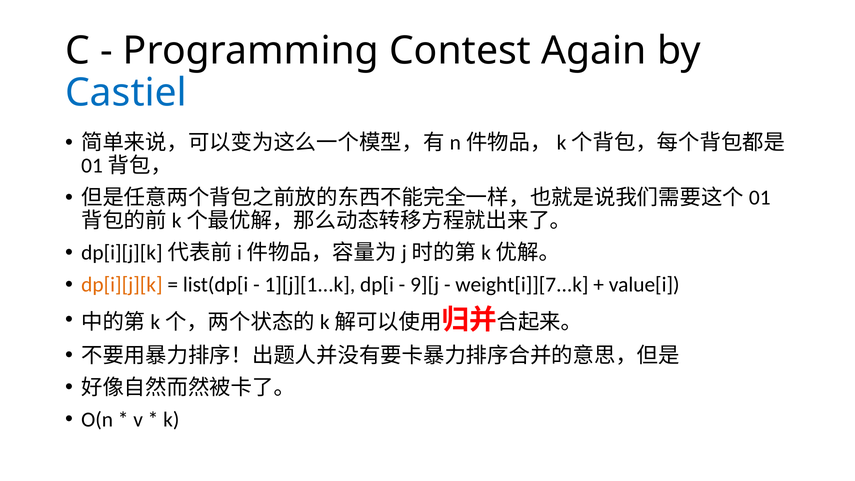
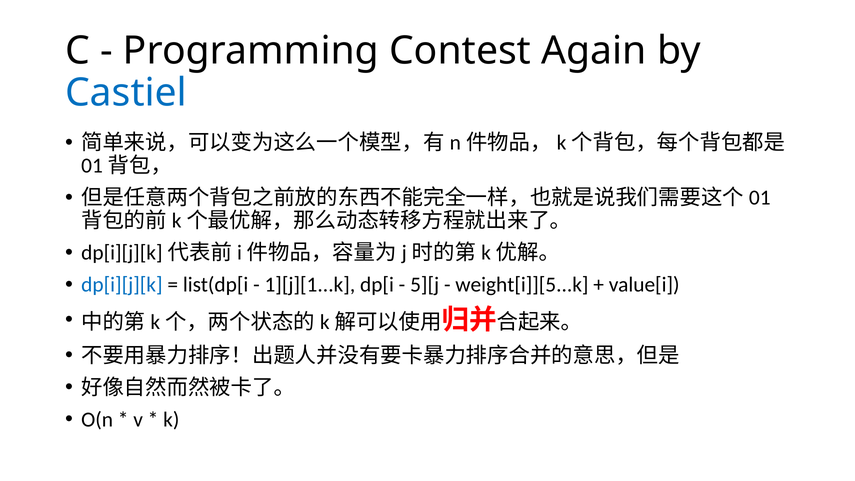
dp[i][j][k colour: orange -> blue (122, 285)
9][j: 9][j -> 5][j (425, 285)
weight[i]][7...k: weight[i]][7...k -> weight[i]][5...k (522, 285)
